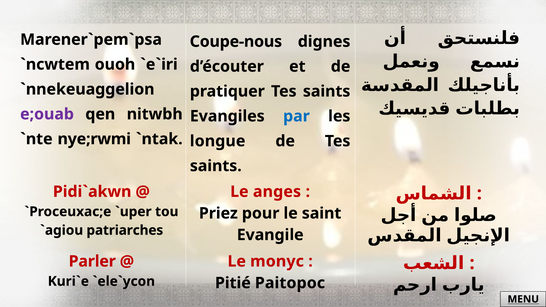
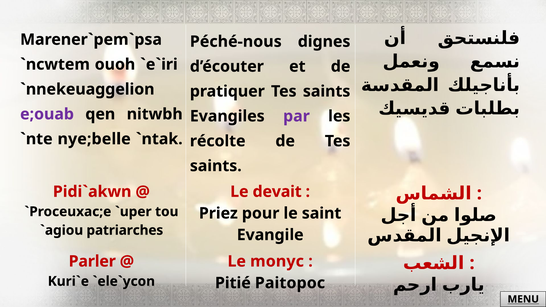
Coupe-nous: Coupe-nous -> Péché-nous (236, 42)
par colour: blue -> purple (296, 116)
nye;rwmi: nye;rwmi -> nye;belle (94, 139)
longue: longue -> récolte (218, 141)
anges: anges -> devait (277, 192)
